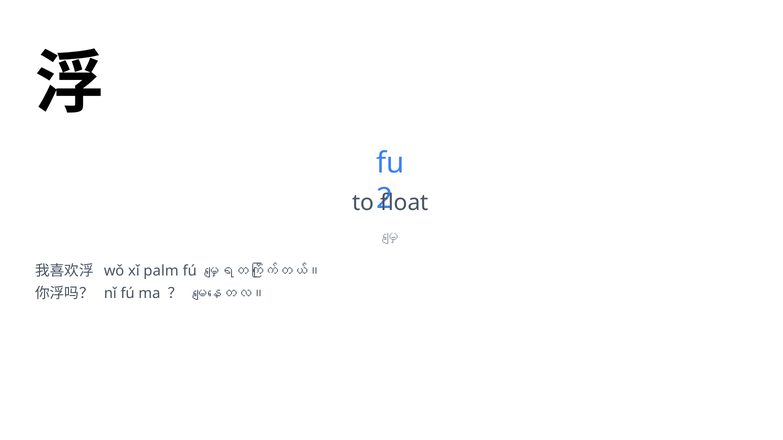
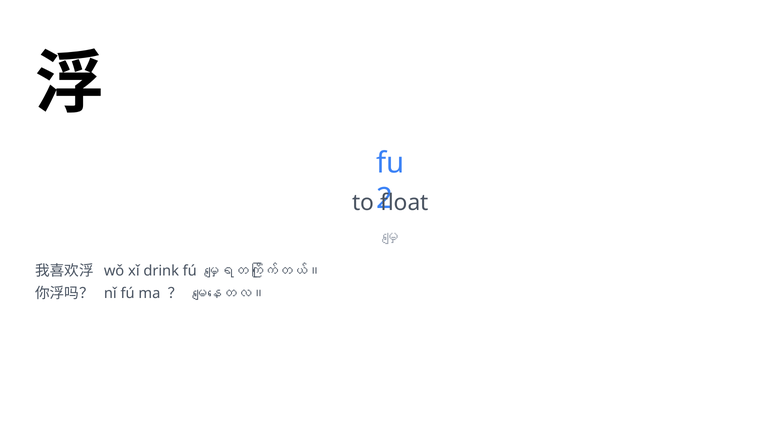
palm: palm -> drink (161, 271)
